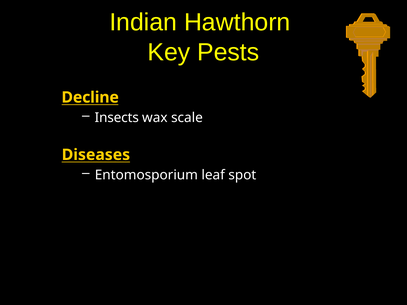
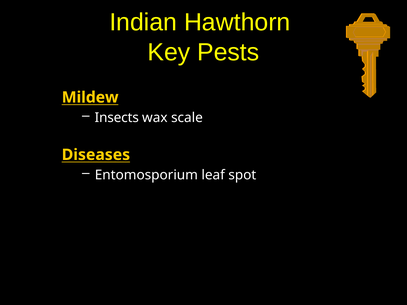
Decline: Decline -> Mildew (90, 97)
